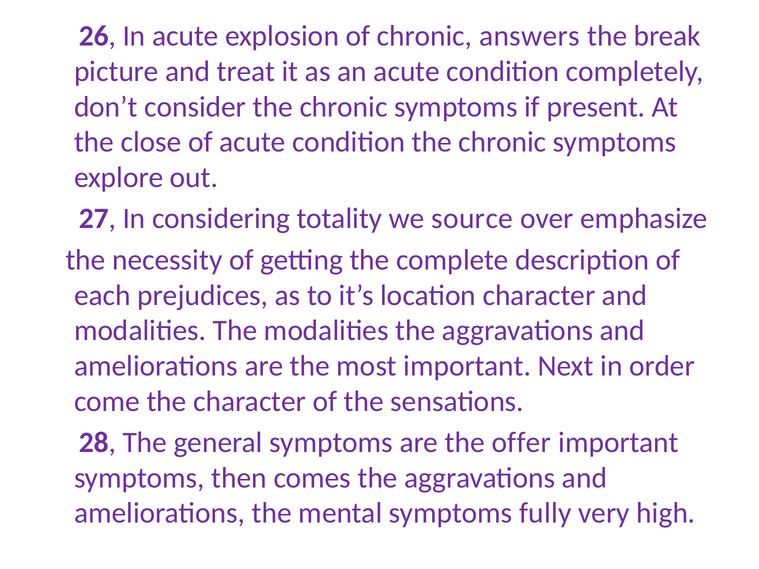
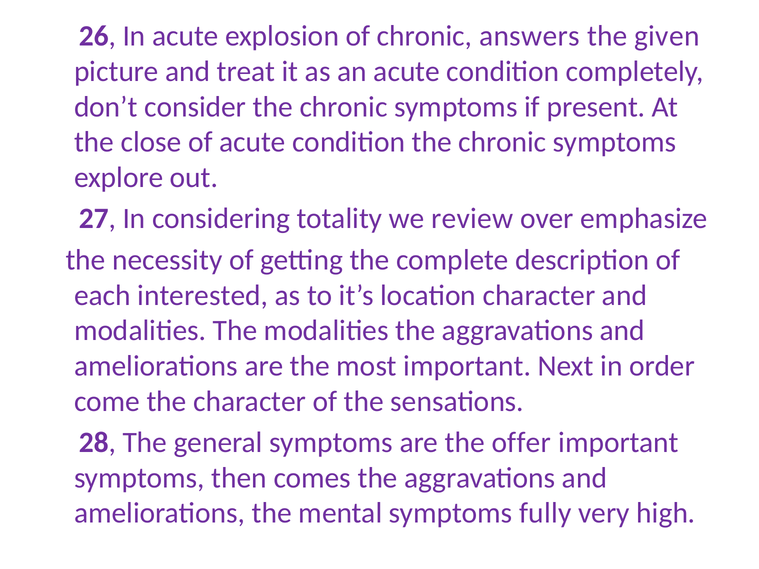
break: break -> given (667, 36)
source: source -> review (472, 219)
prejudices: prejudices -> interested (203, 295)
